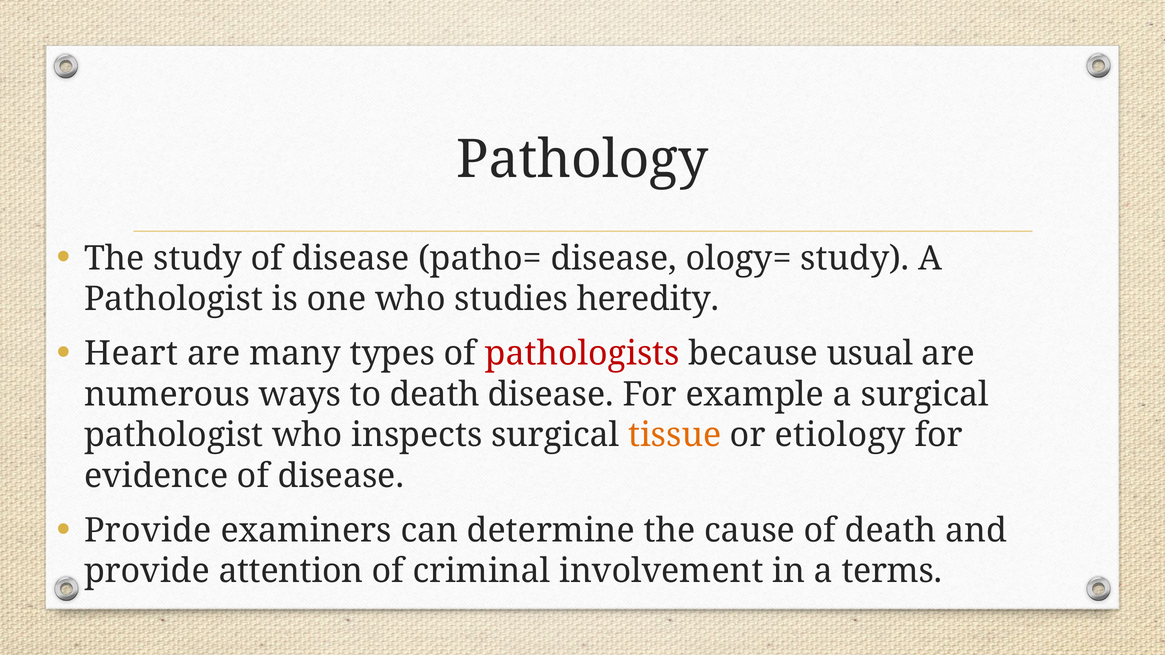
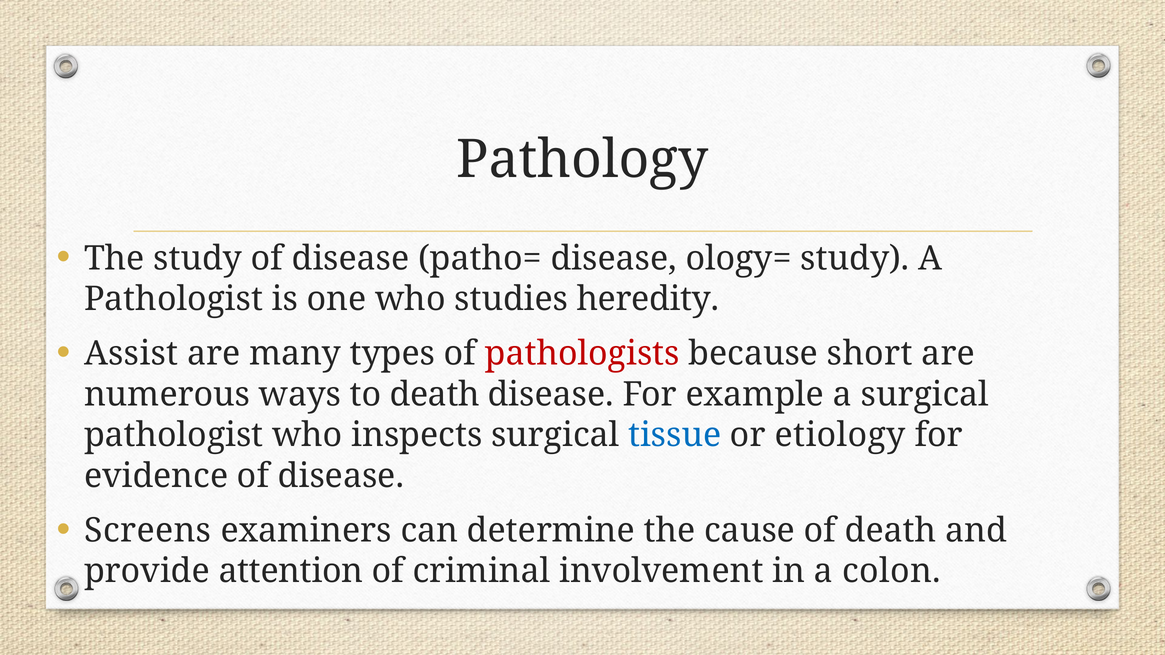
Heart: Heart -> Assist (131, 354)
usual: usual -> short (870, 354)
tissue colour: orange -> blue (675, 435)
Provide: Provide -> Screens (148, 531)
terms: terms -> colon (892, 572)
